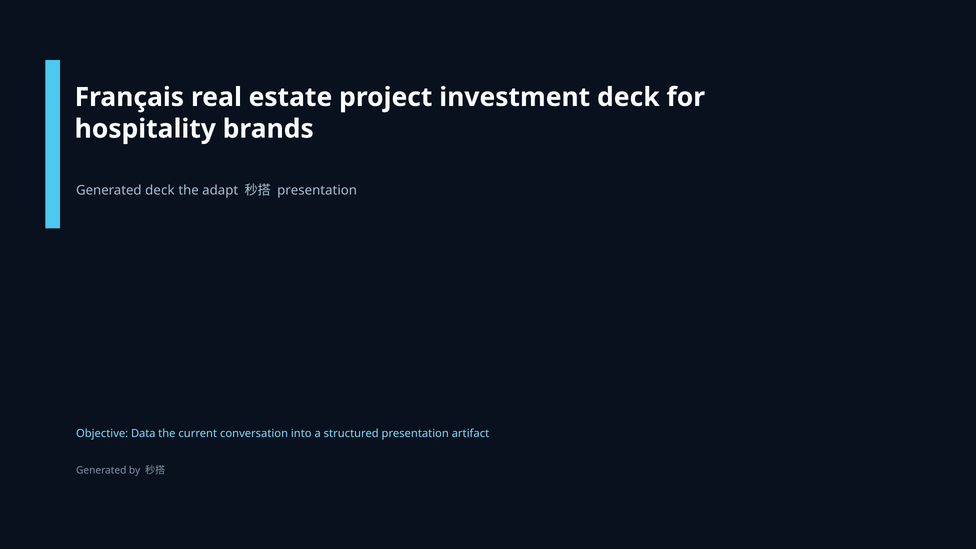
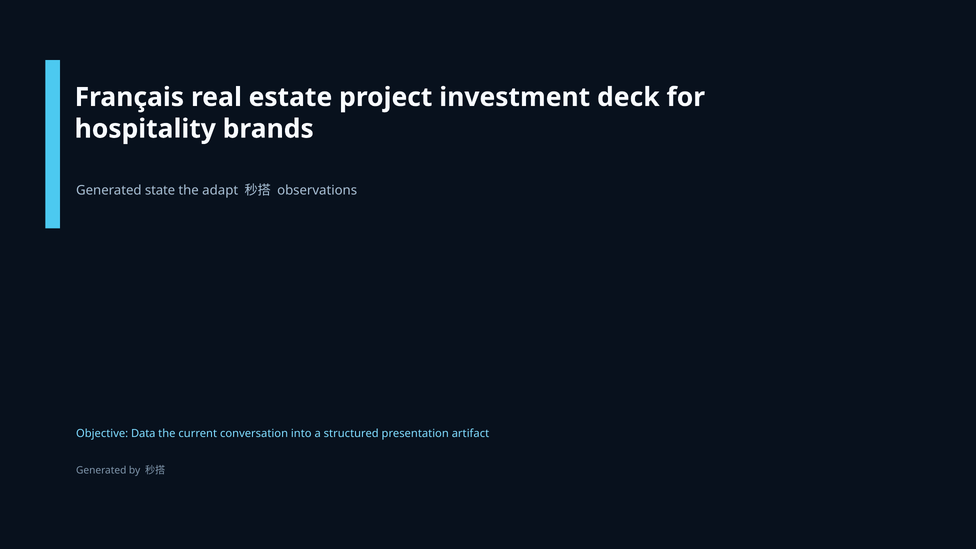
Generated deck: deck -> state (160, 191)
presentation: presentation -> observations (317, 191)
